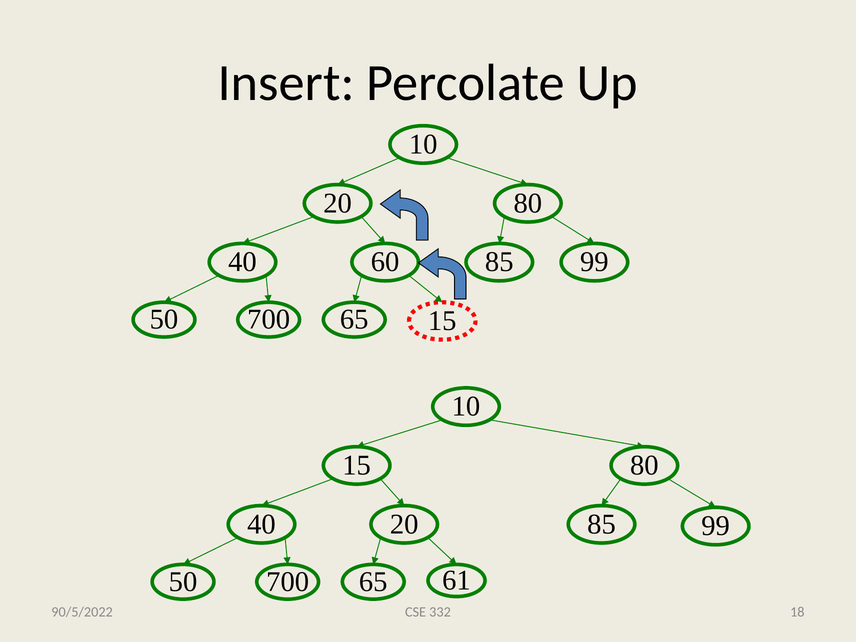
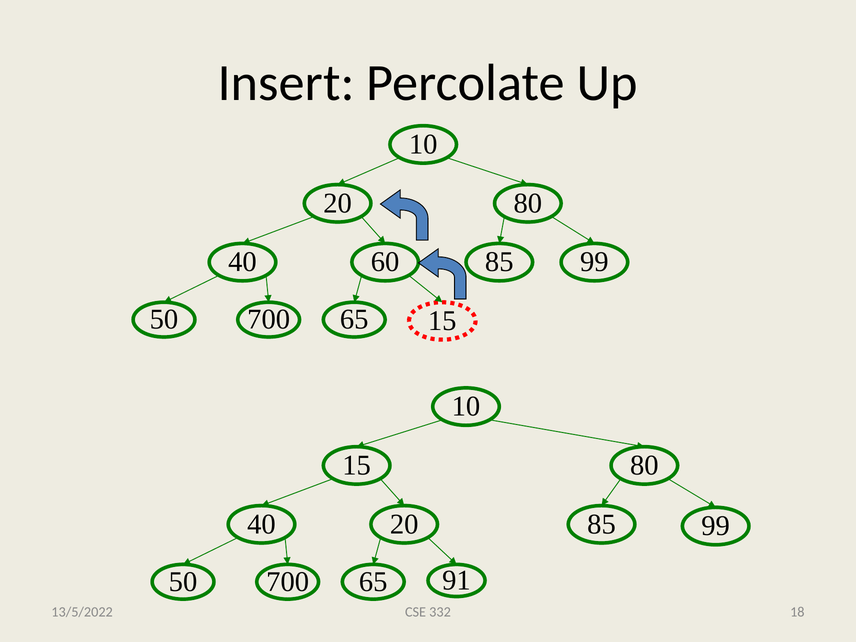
61: 61 -> 91 (456, 580)
90/5/2022: 90/5/2022 -> 13/5/2022 (82, 612)
